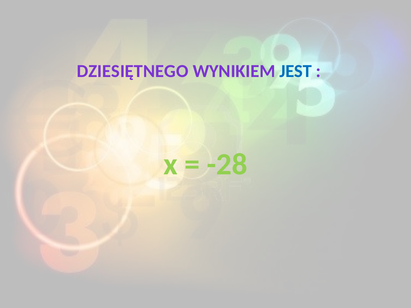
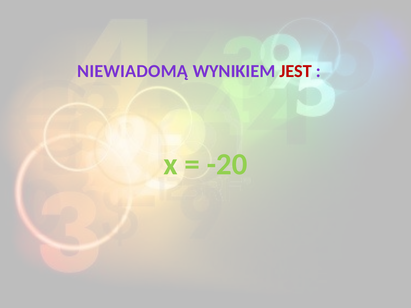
DZIESIĘTNEGO: DZIESIĘTNEGO -> NIEWIADOMĄ (133, 71)
JEST colour: blue -> red (296, 71)
-28: -28 -> -20 (227, 164)
